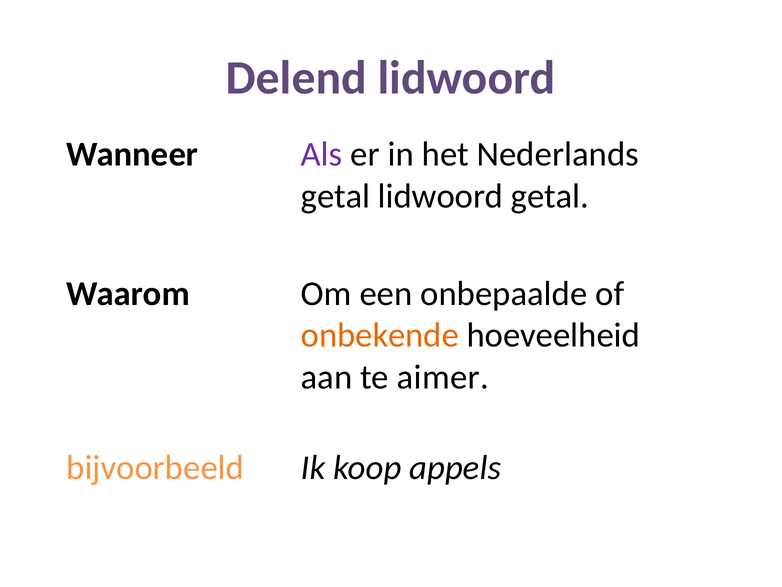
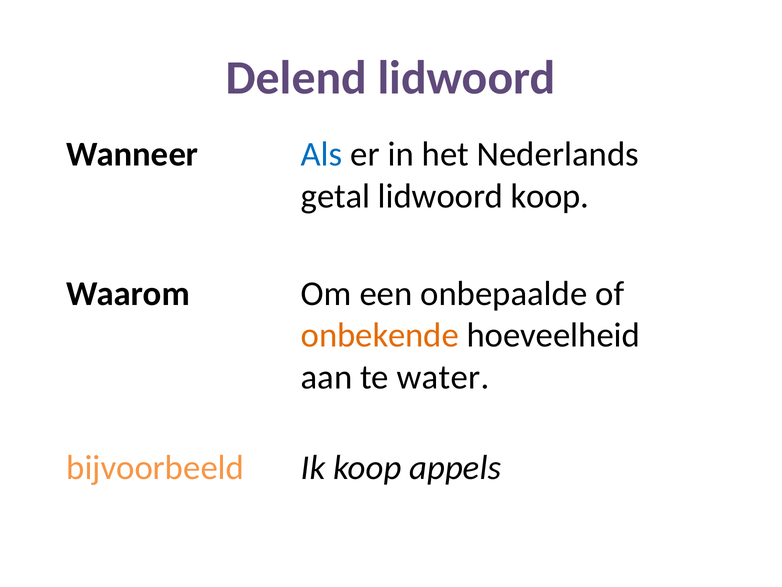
Als colour: purple -> blue (322, 154)
lidwoord getal: getal -> koop (550, 196)
aimer: aimer -> water (443, 377)
